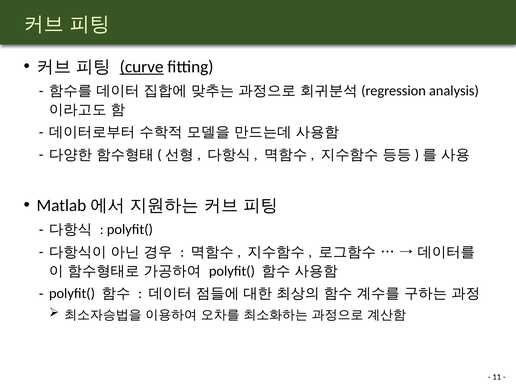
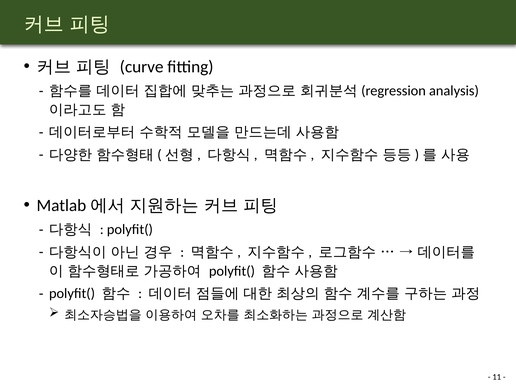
curve underline: present -> none (142, 67)
